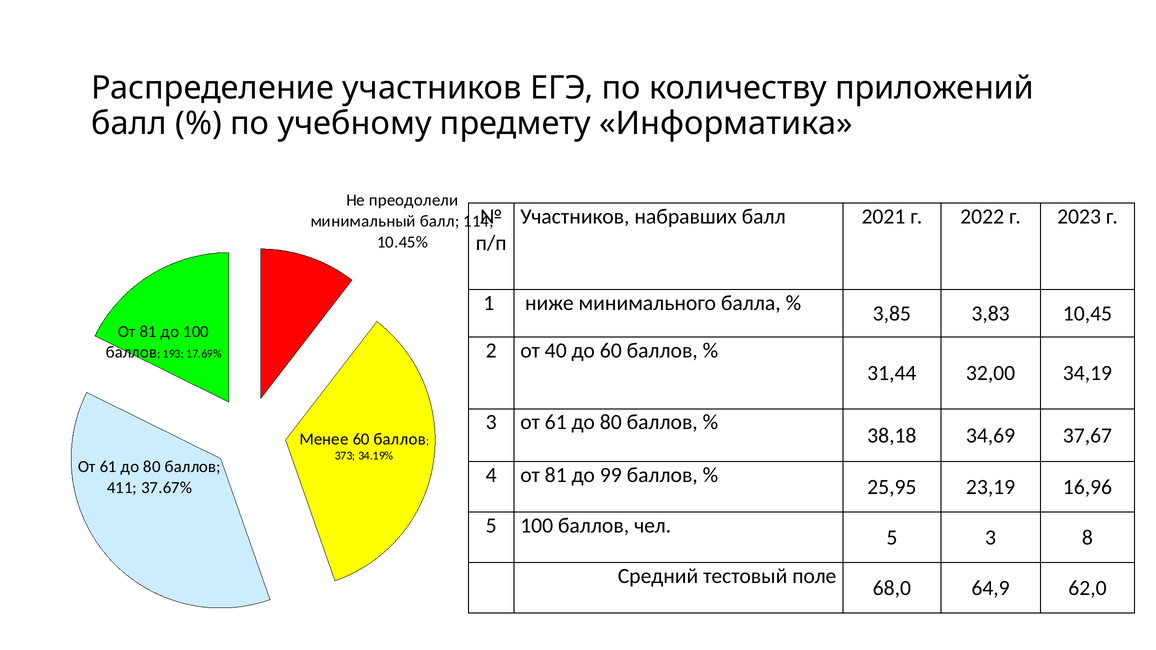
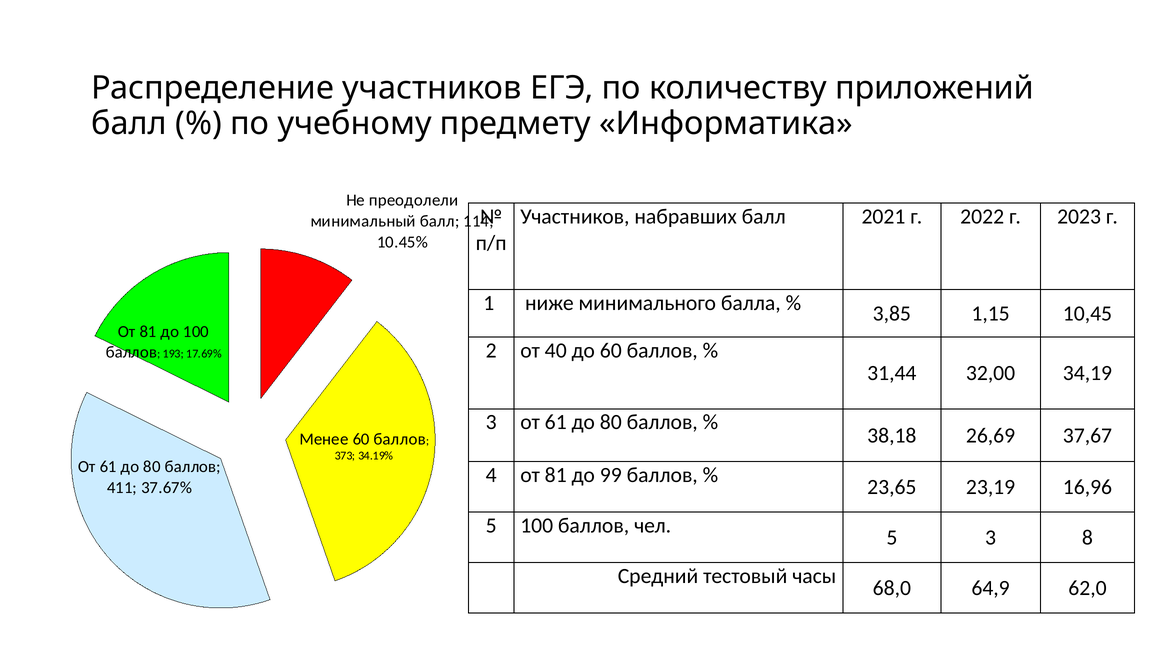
3,83: 3,83 -> 1,15 (991, 314)
34,69: 34,69 -> 26,69 (991, 436)
25,95: 25,95 -> 23,65 (892, 487)
поле: поле -> часы (814, 576)
